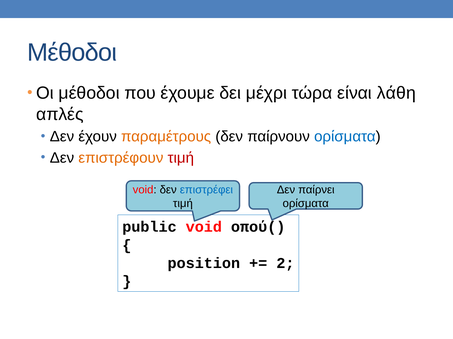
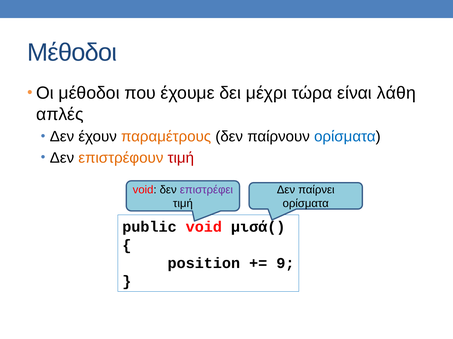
επιστρέφει colour: blue -> purple (206, 190)
οπού(: οπού( -> μισά( (258, 228)
2: 2 -> 9 (285, 264)
